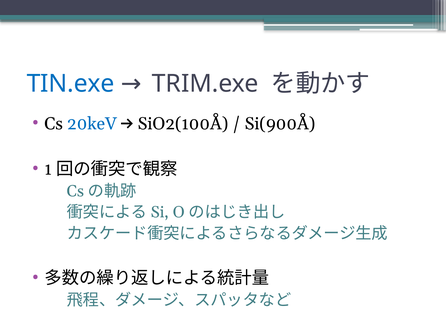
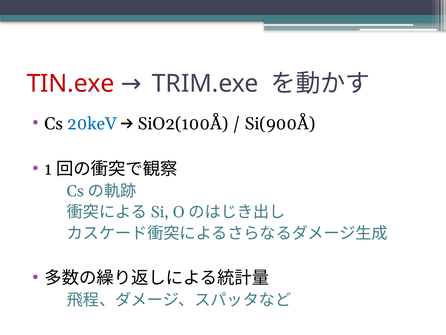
TIN.exe colour: blue -> red (71, 83)
